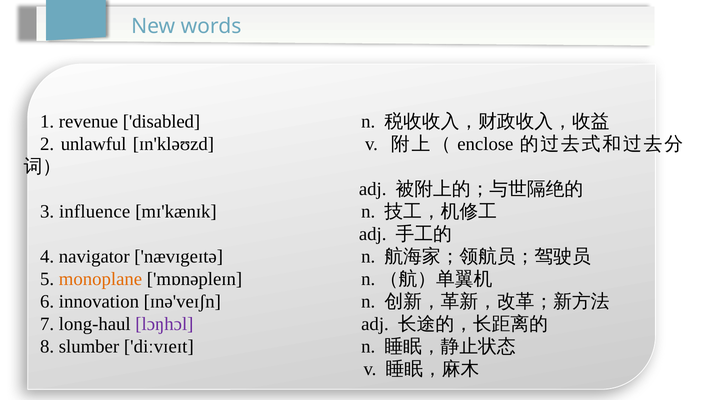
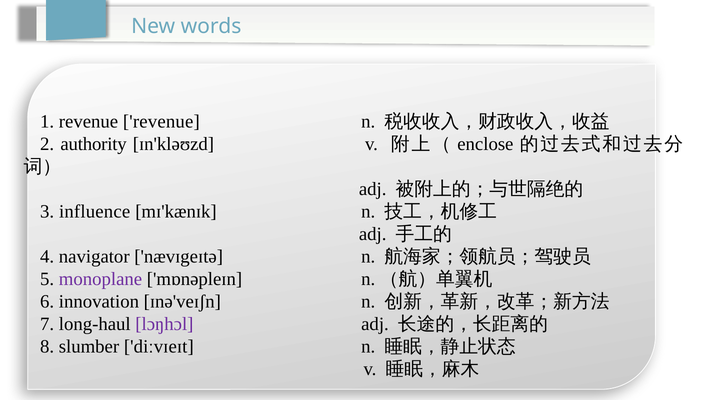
revenue disabled: disabled -> revenue (161, 121)
unlawful: unlawful -> authority (94, 144)
monoplane colour: orange -> purple (100, 279)
